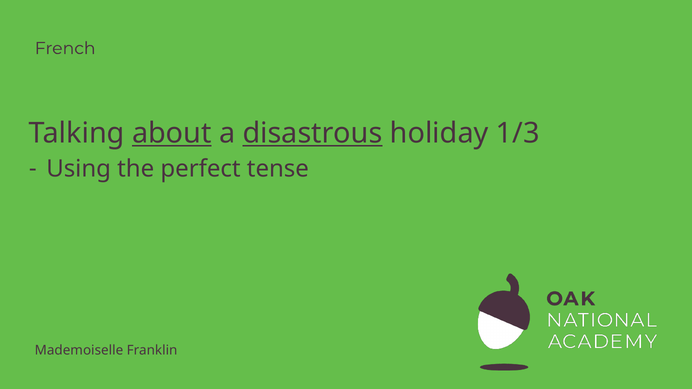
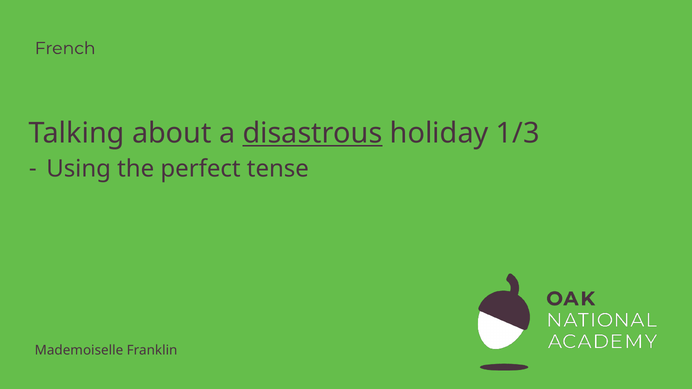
about underline: present -> none (172, 133)
